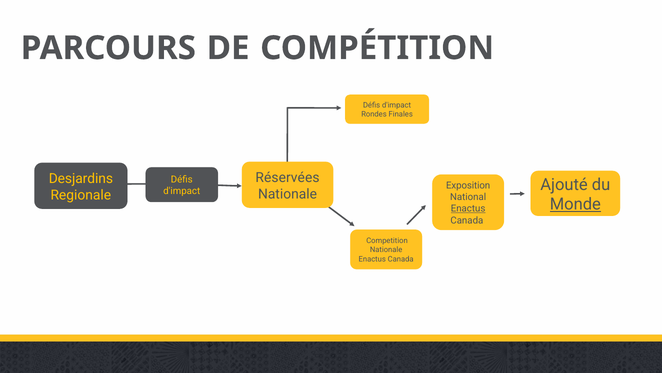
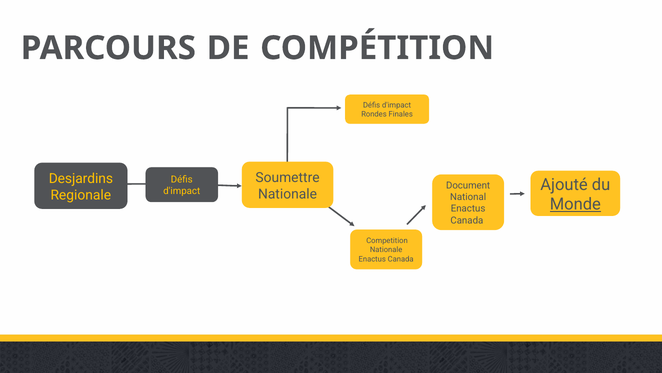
Réservées: Réservées -> Soumettre (288, 177)
Exposition: Exposition -> Document (468, 185)
Enactus underline: present -> none (468, 208)
